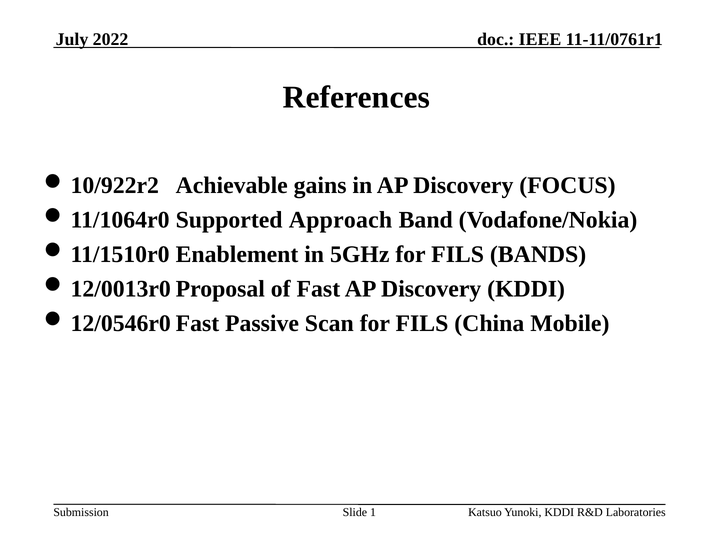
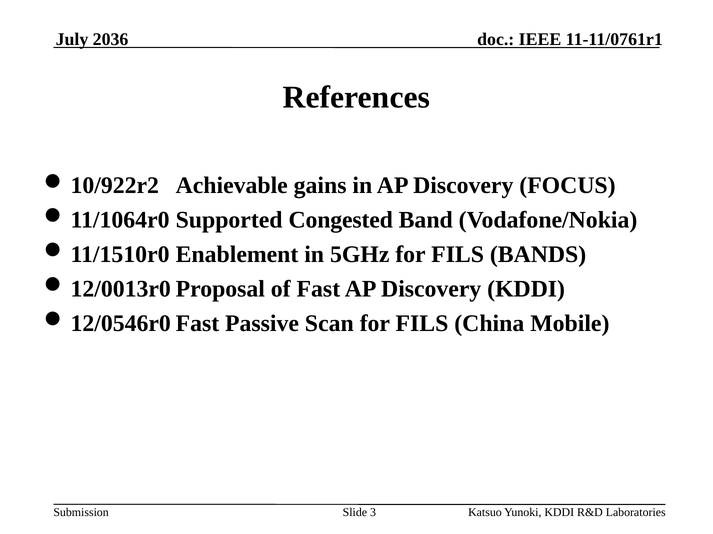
2022: 2022 -> 2036 (111, 40)
Approach: Approach -> Congested (341, 220)
1: 1 -> 3 (373, 513)
